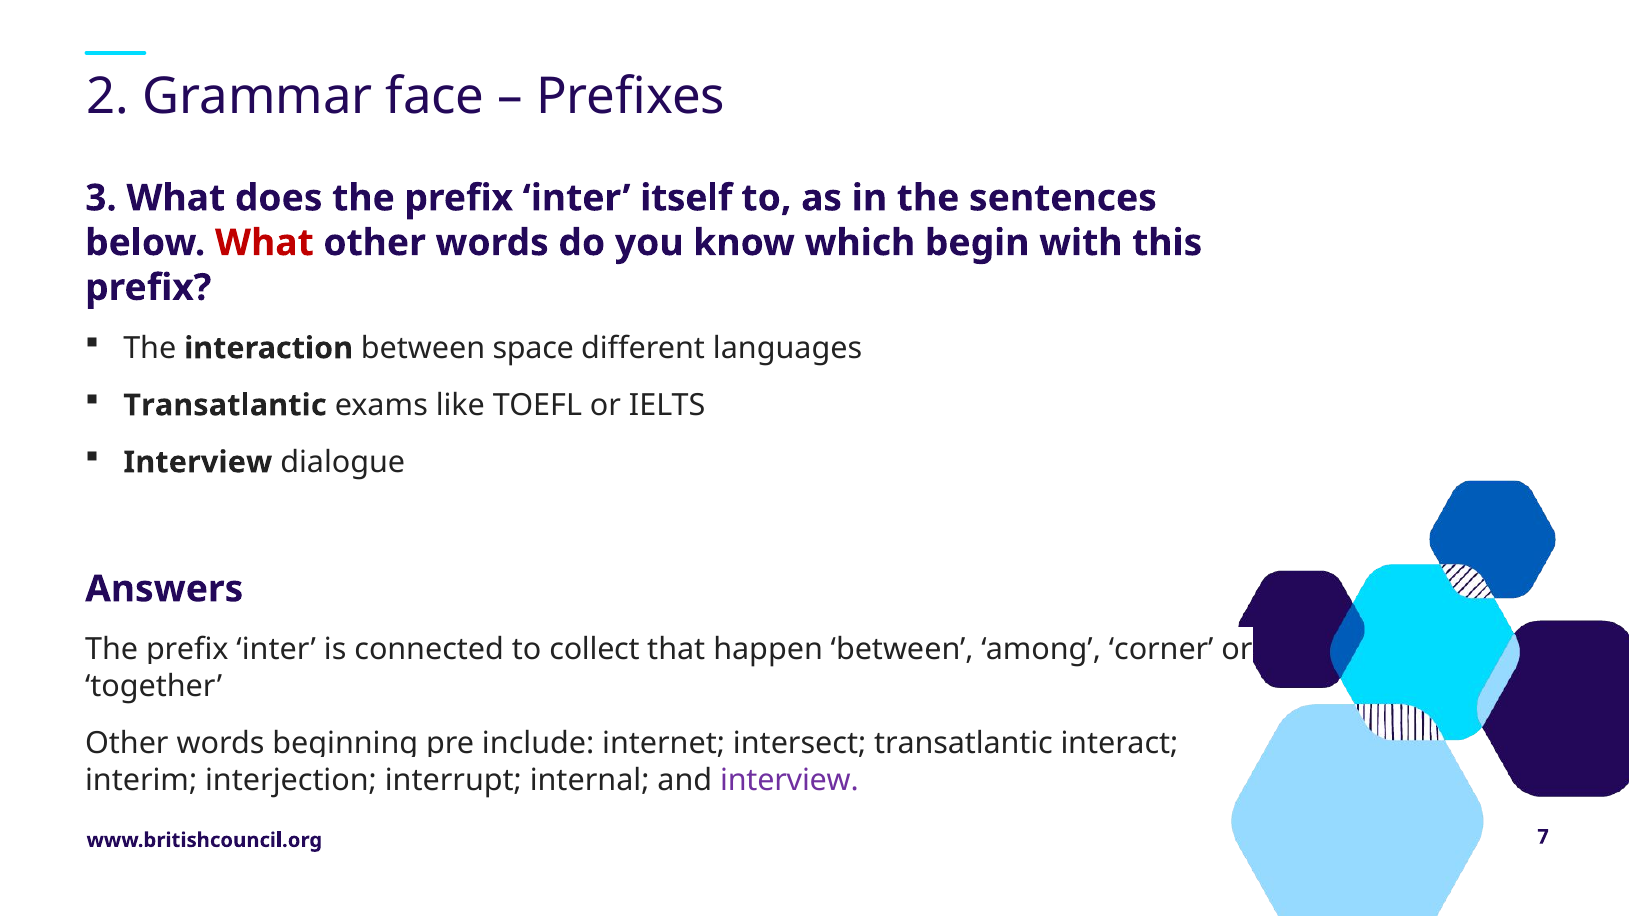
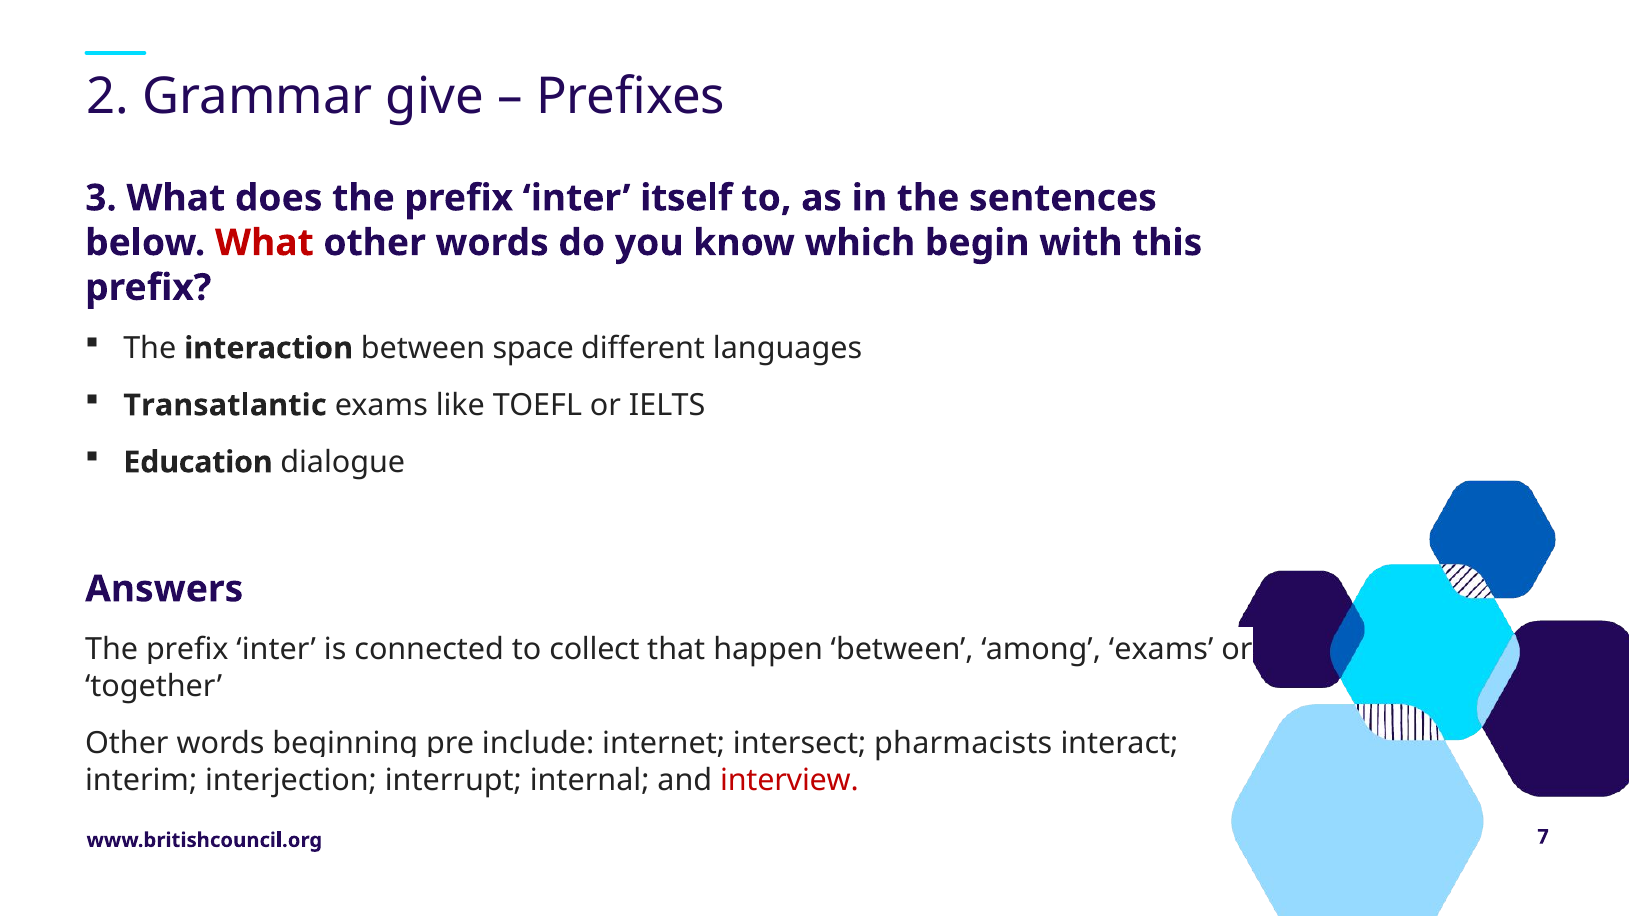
face: face -> give (435, 96)
Interview: Interview -> Education (198, 462)
among corner: corner -> exams (1161, 650)
transatlantic: transatlantic -> pharmacists (963, 744)
interview colour: purple -> red (789, 780)
